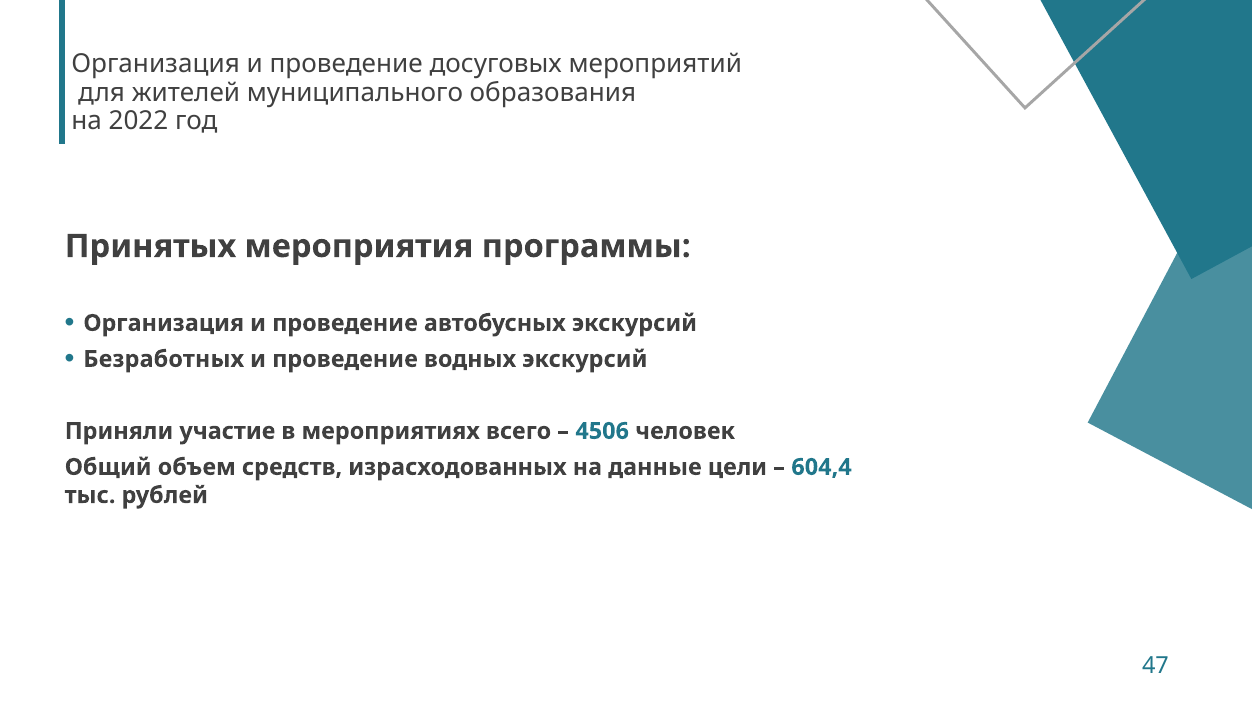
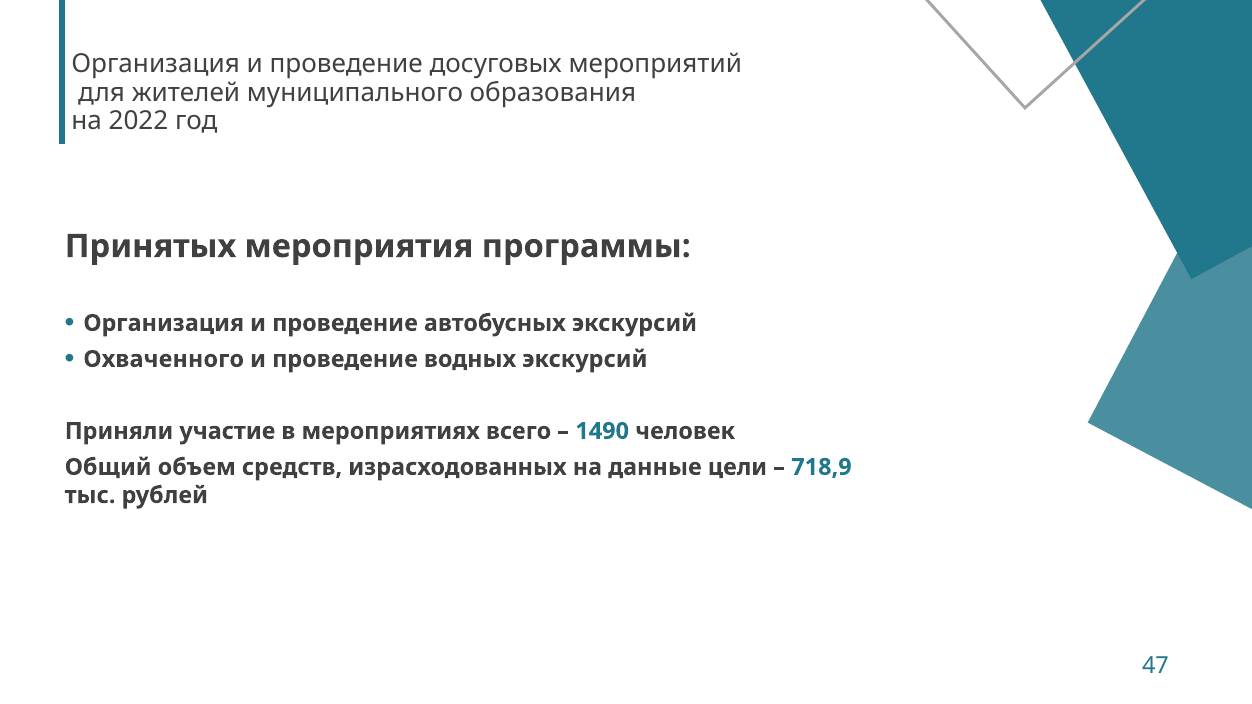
Безработных: Безработных -> Охваченного (164, 359)
4506: 4506 -> 1490 (602, 431)
604,4: 604,4 -> 718,9 (822, 467)
